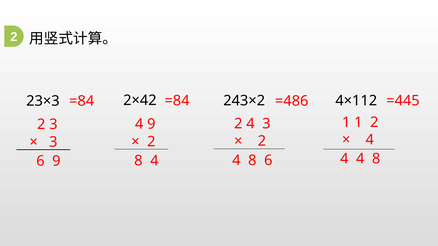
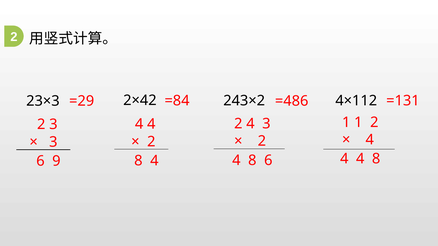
=445: =445 -> =131 (403, 101)
=84: =84 -> =29 (82, 101)
9: 9 -> 4 (151, 124)
